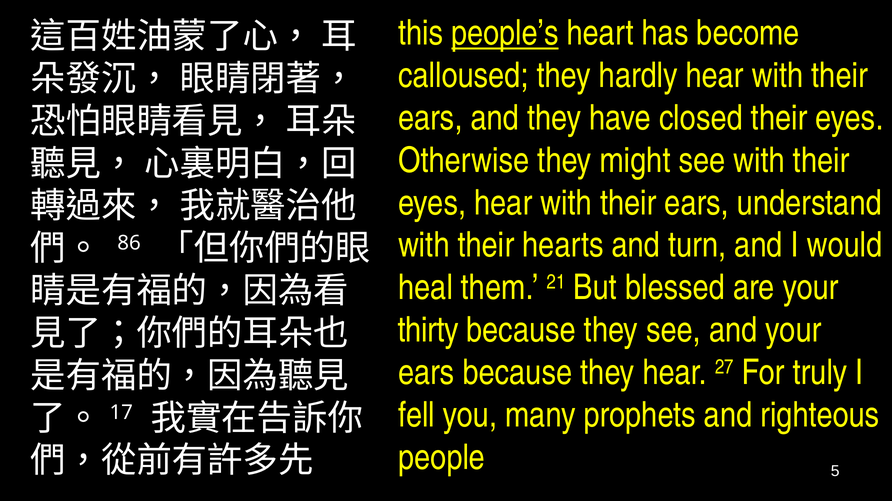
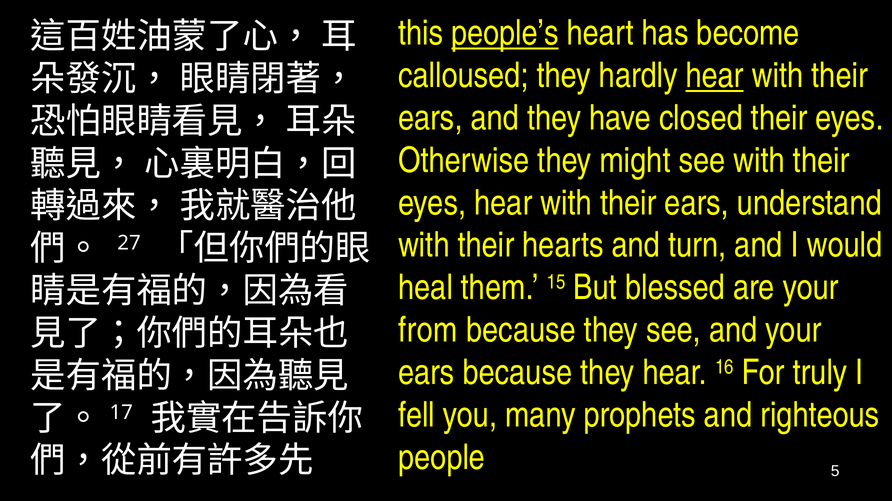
hear underline: none -> present (715, 76)
86: 86 -> 27 (129, 243)
21: 21 -> 15 (556, 282)
thirty: thirty -> from (428, 331)
27: 27 -> 16 (724, 367)
